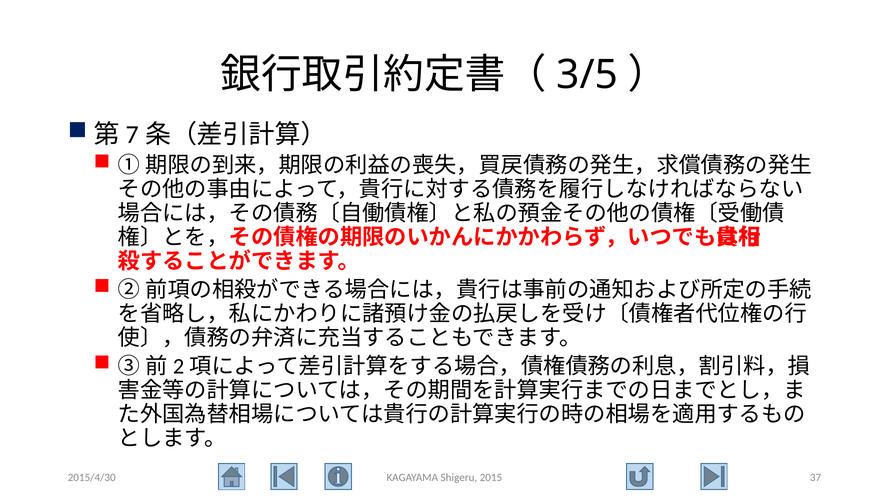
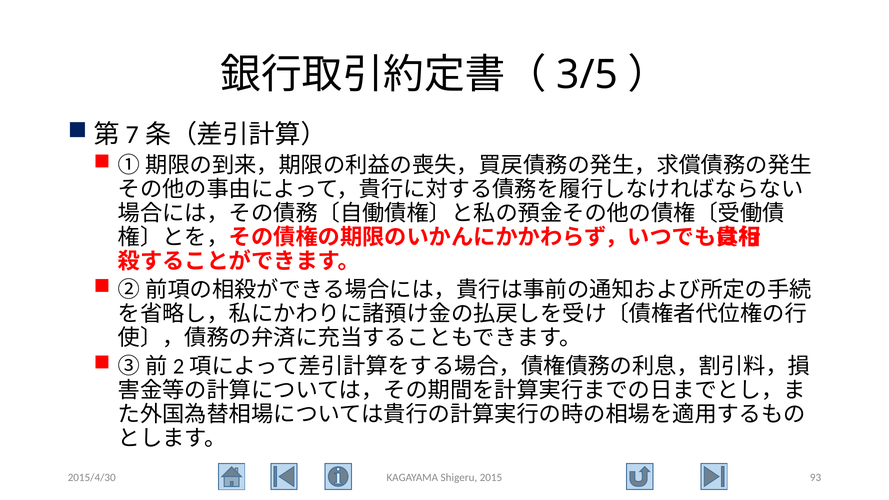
37: 37 -> 93 (816, 477)
